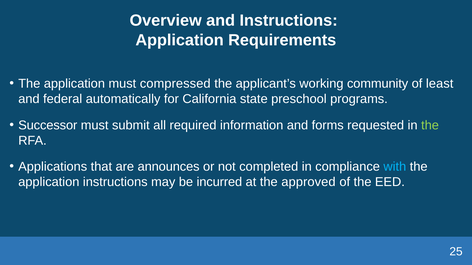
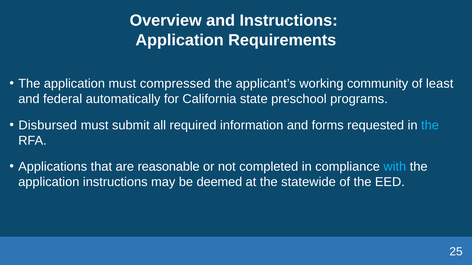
Successor: Successor -> Disbursed (48, 125)
the colour: light green -> light blue (430, 125)
announces: announces -> reasonable (169, 167)
incurred: incurred -> deemed (219, 182)
approved: approved -> statewide (309, 182)
